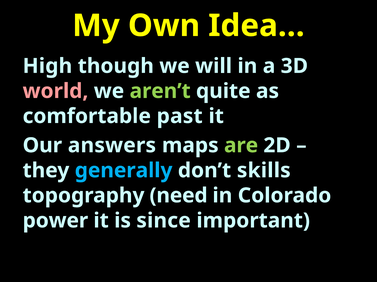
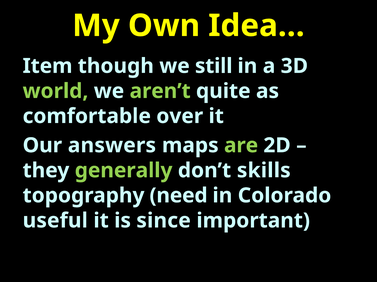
High: High -> Item (48, 66)
will: will -> still (214, 66)
world colour: pink -> light green (55, 91)
past: past -> over (180, 116)
generally colour: light blue -> light green (124, 171)
power: power -> useful (55, 221)
